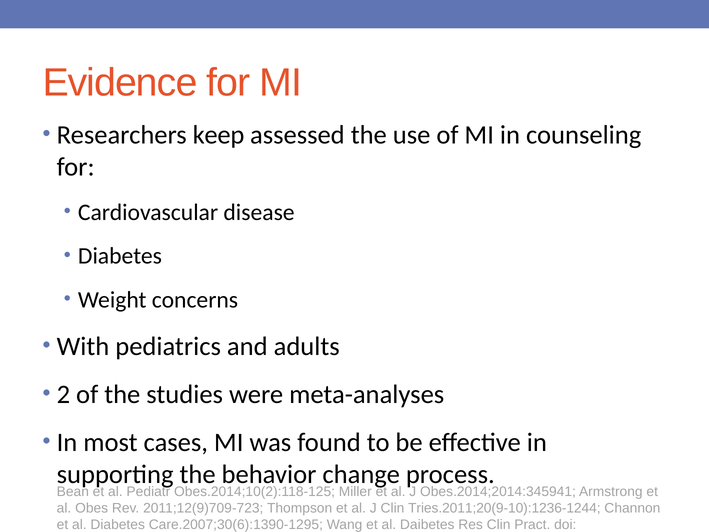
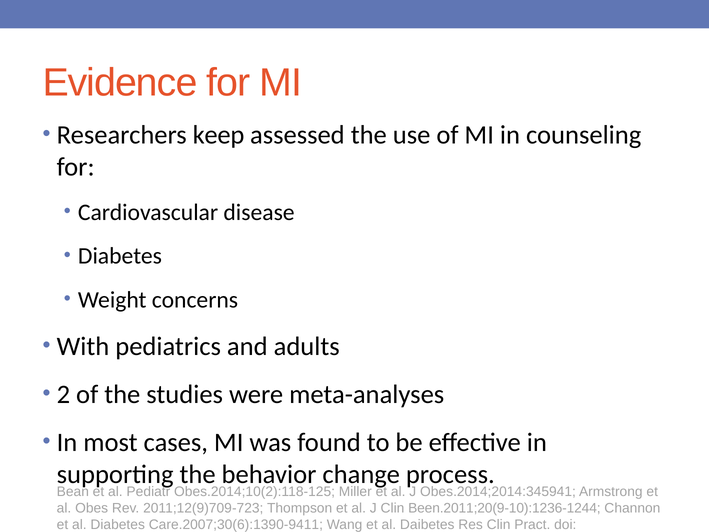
Tries.2011;20(9-10):1236-1244: Tries.2011;20(9-10):1236-1244 -> Been.2011;20(9-10):1236-1244 (504, 508)
Care.2007;30(6):1390-1295: Care.2007;30(6):1390-1295 -> Care.2007;30(6):1390-9411 (236, 525)
